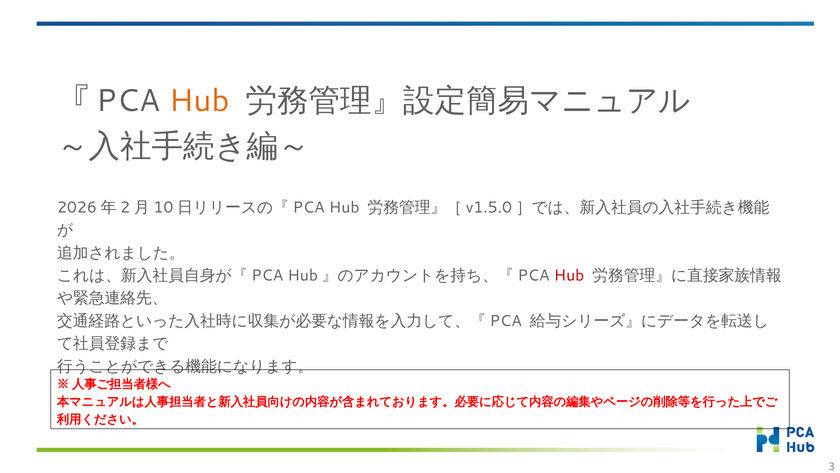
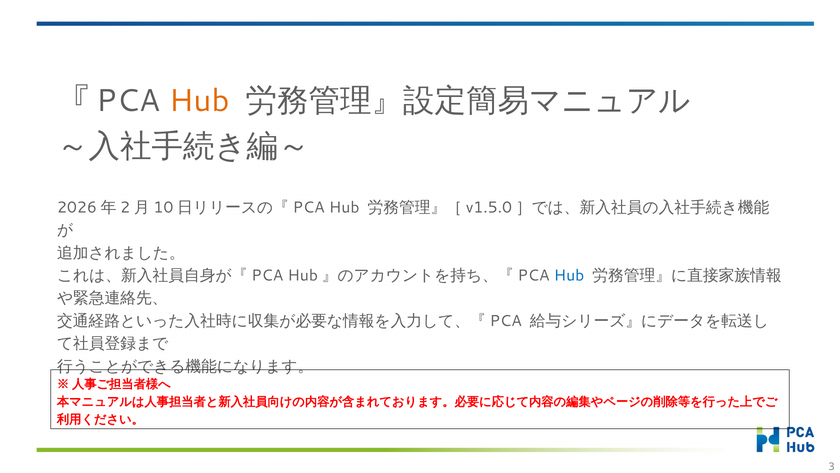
Hub colour: red -> blue (569, 275)
